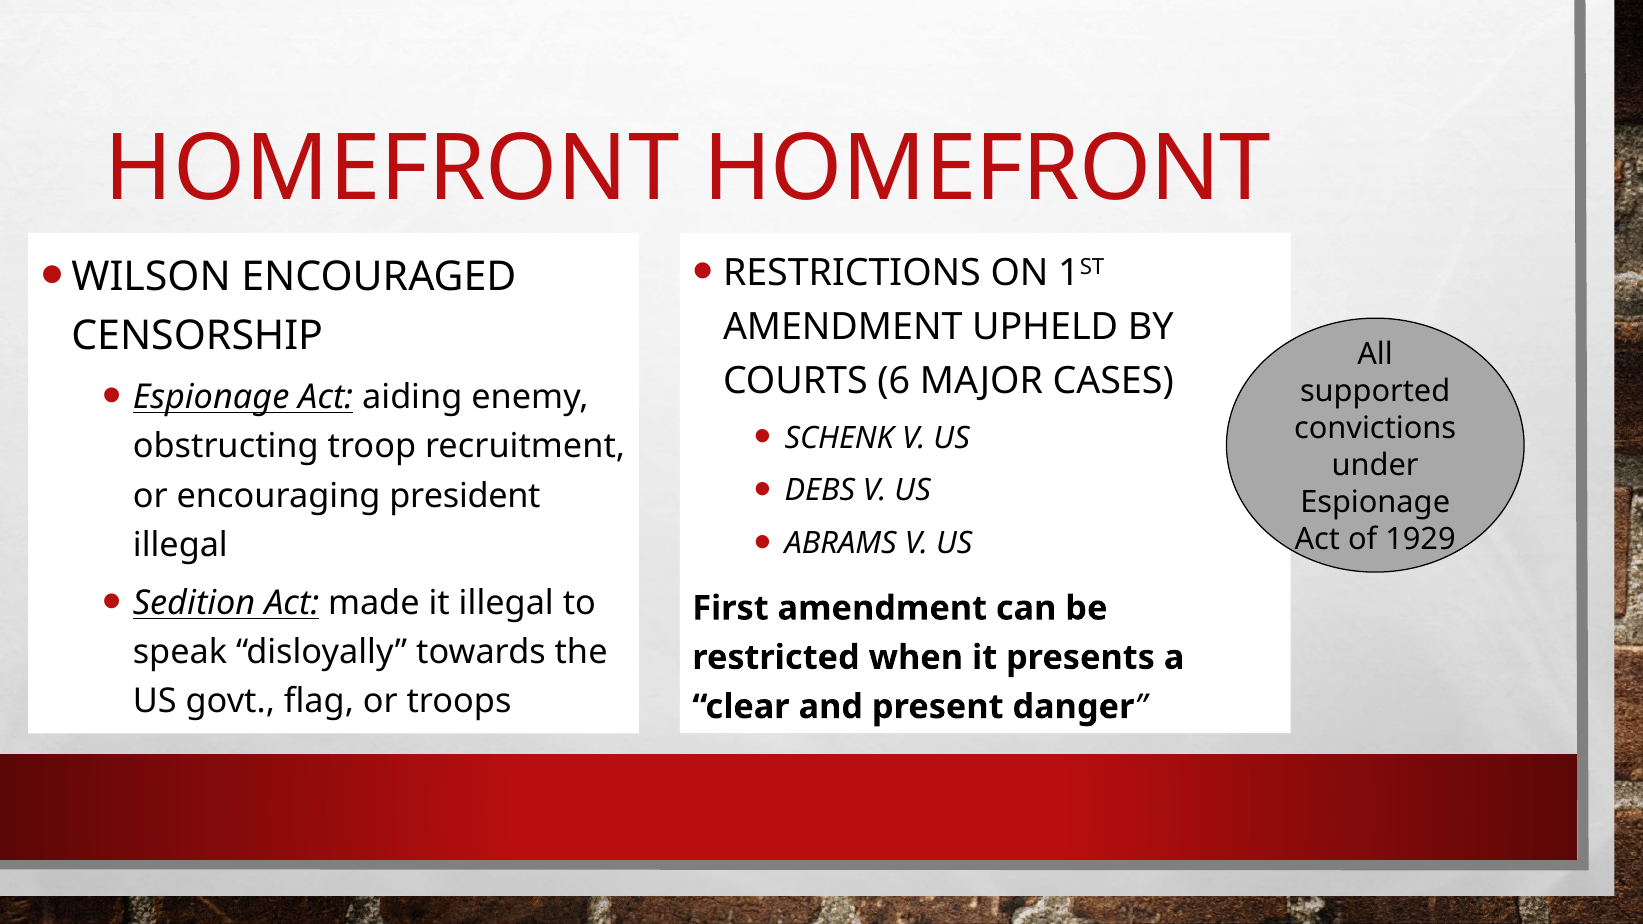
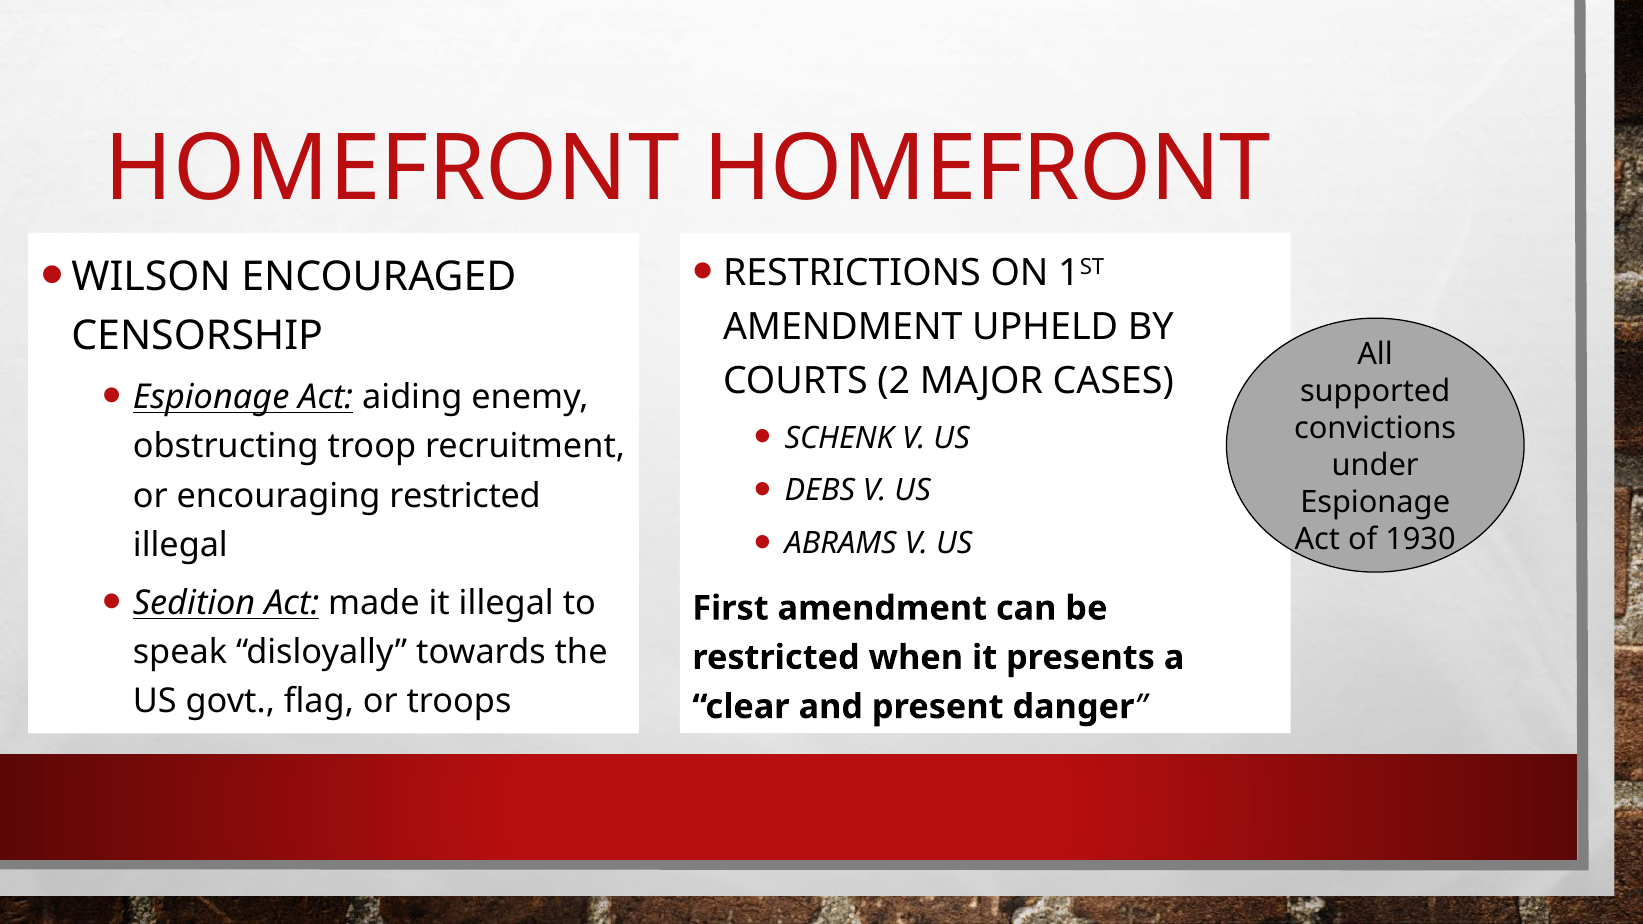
6: 6 -> 2 (894, 382)
encouraging president: president -> restricted (465, 496)
1929: 1929 -> 1930 (1421, 540)
